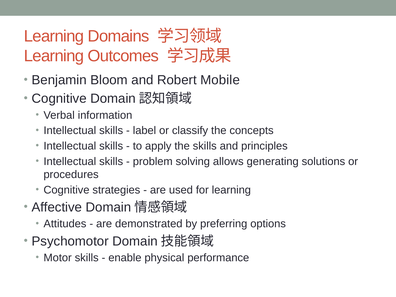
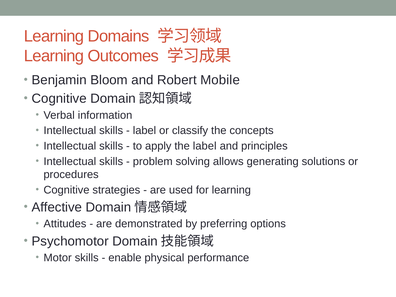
the skills: skills -> label (205, 146)
